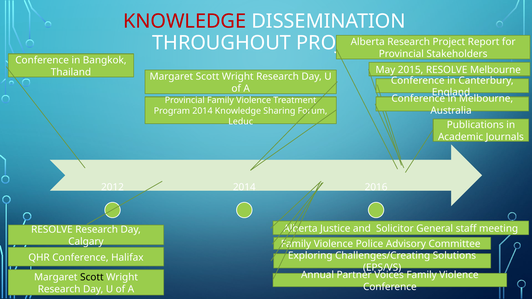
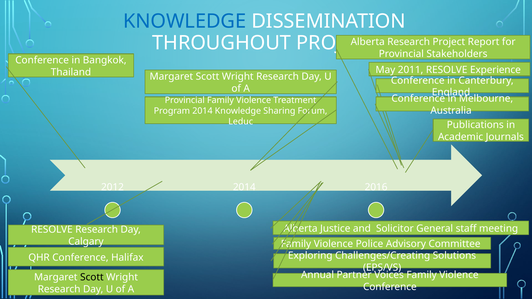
KNOWLEDGE colour: red -> blue (185, 21)
2015: 2015 -> 2011 (411, 70)
RESOLVE Melbourne: Melbourne -> Experience (495, 70)
